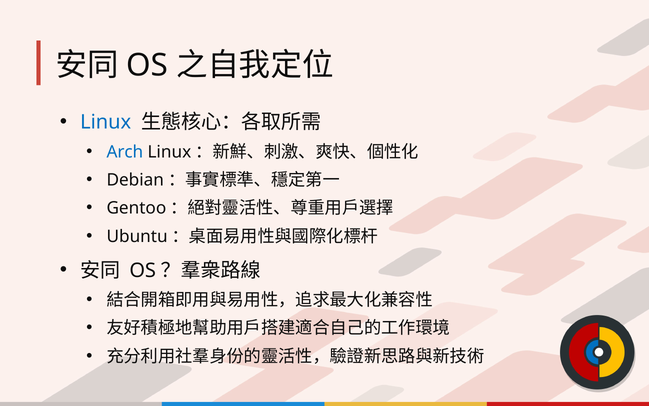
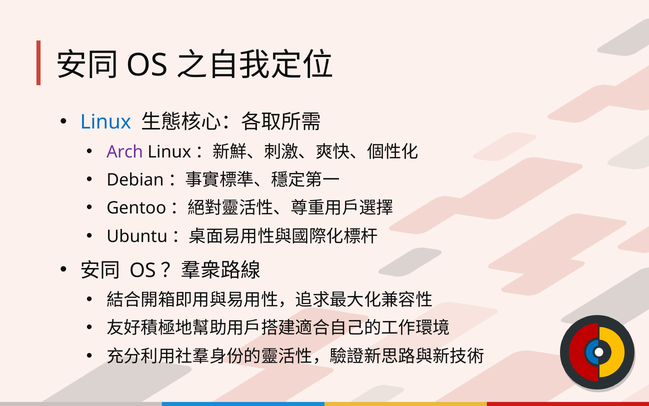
Arch colour: blue -> purple (125, 152)
